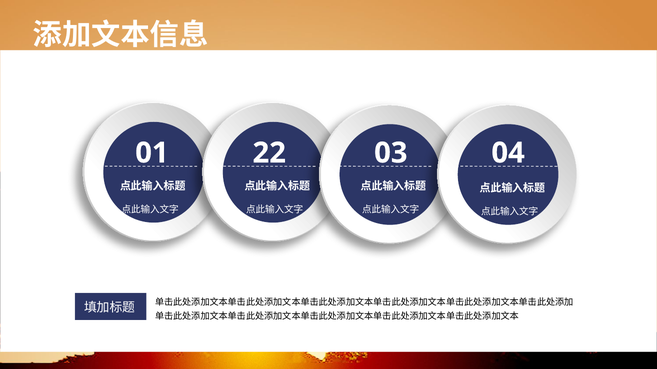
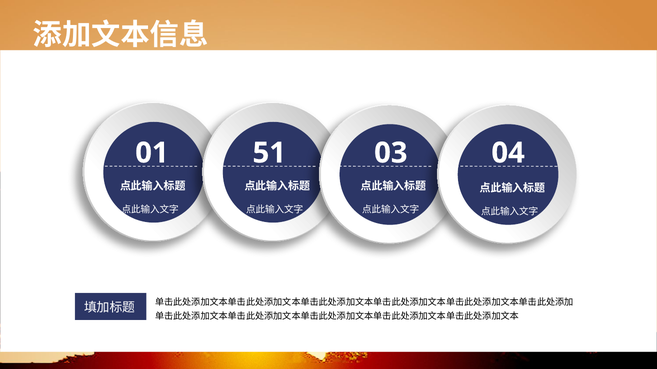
22: 22 -> 51 (269, 153)
